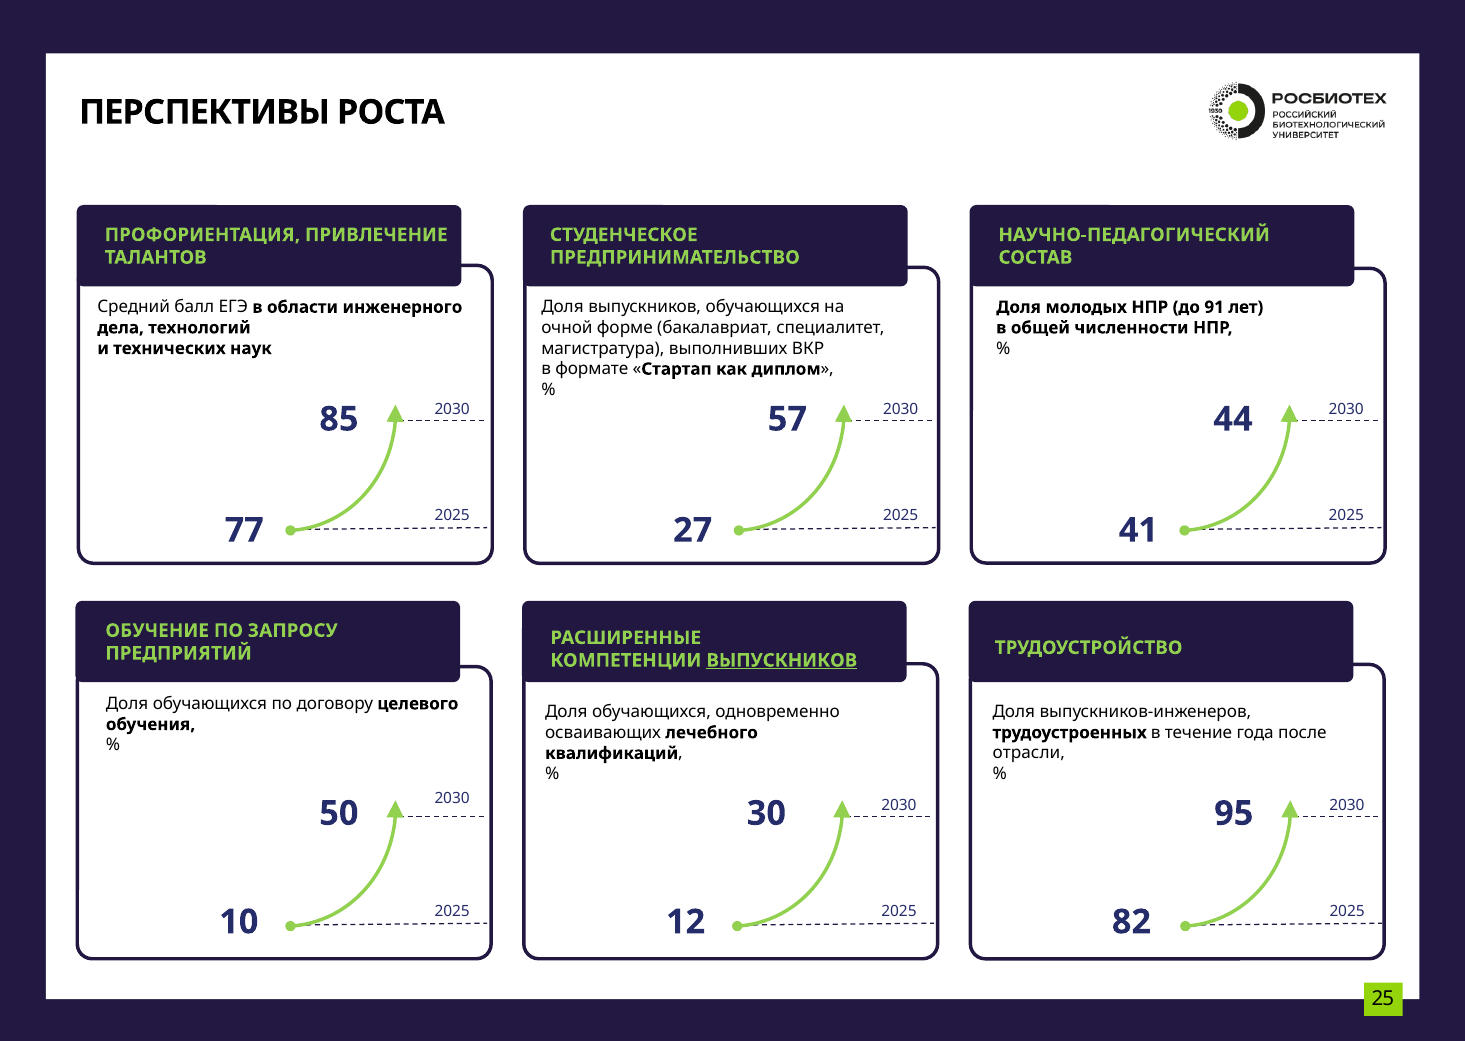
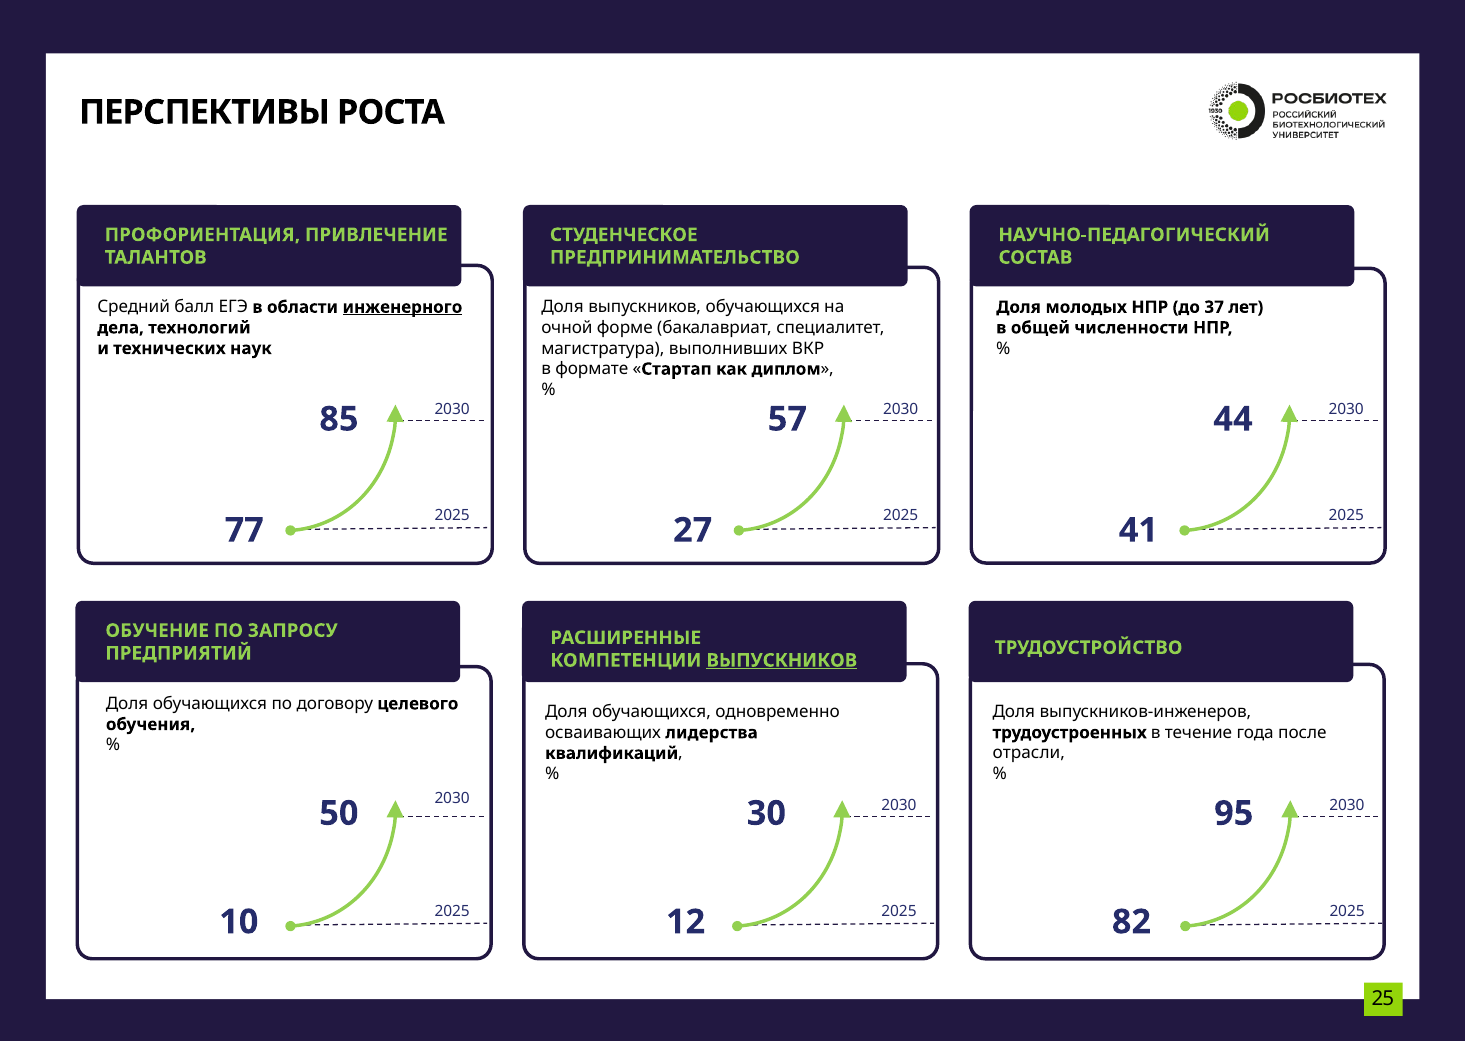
инженерного underline: none -> present (402, 307)
91: 91 -> 37 (1214, 307)
лечебного: лечебного -> лидерства (712, 732)
